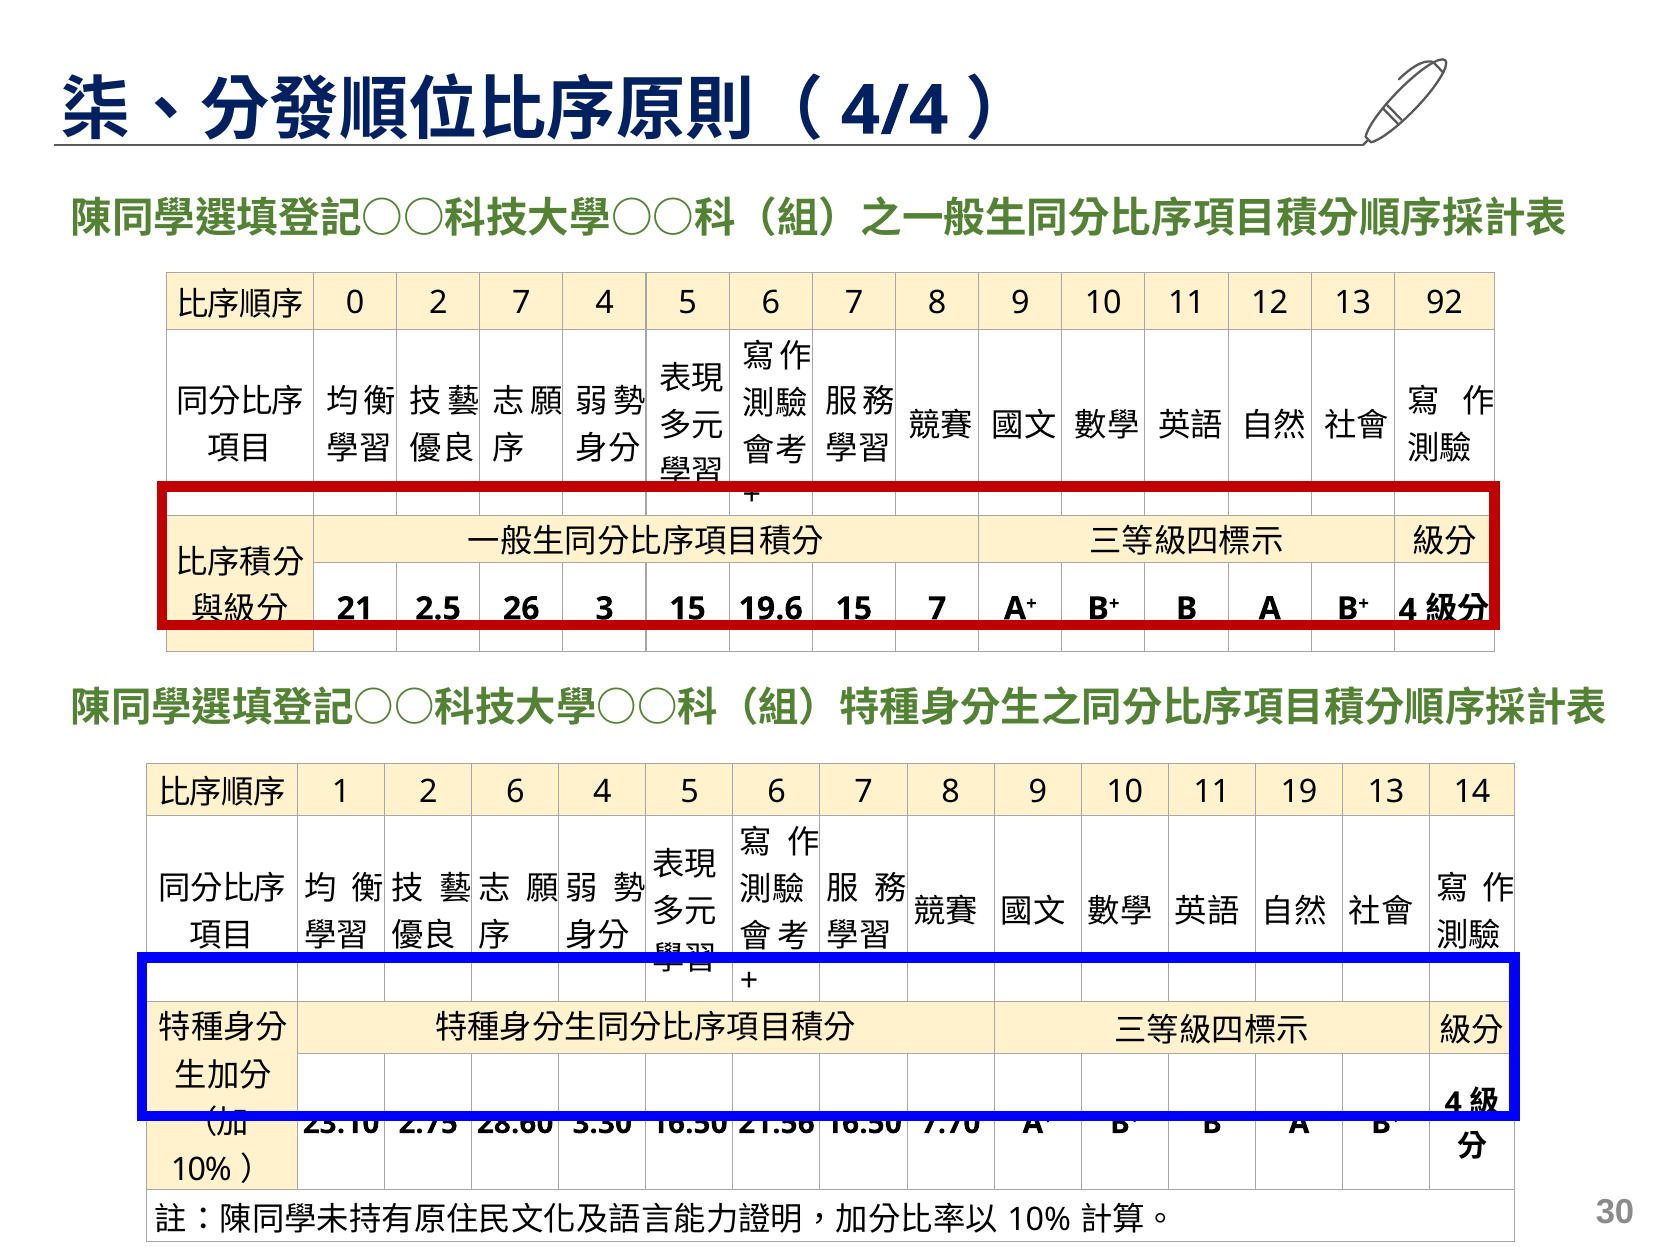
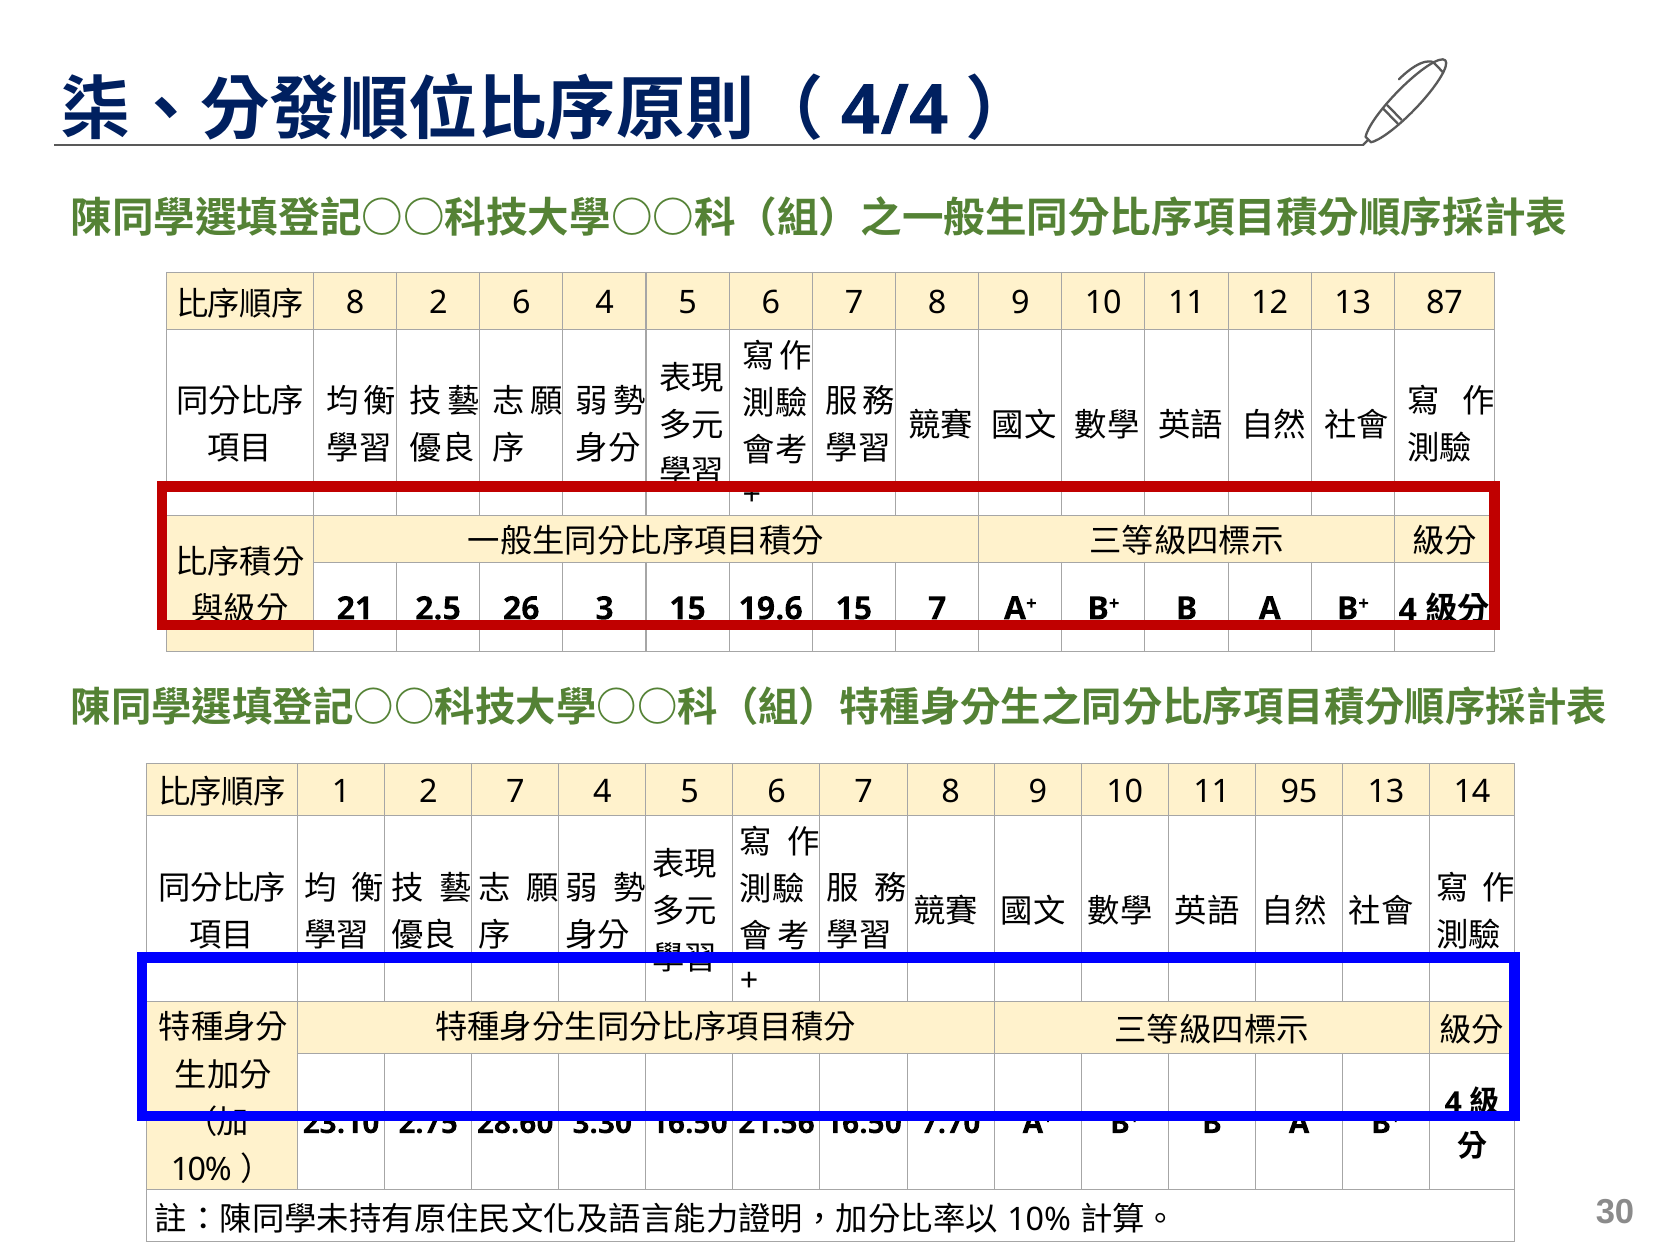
0: 0 -> 8 (355, 303)
2 7: 7 -> 6 (521, 303)
92: 92 -> 87 (1444, 303)
2 6: 6 -> 7 (515, 792)
19: 19 -> 95 (1299, 792)
